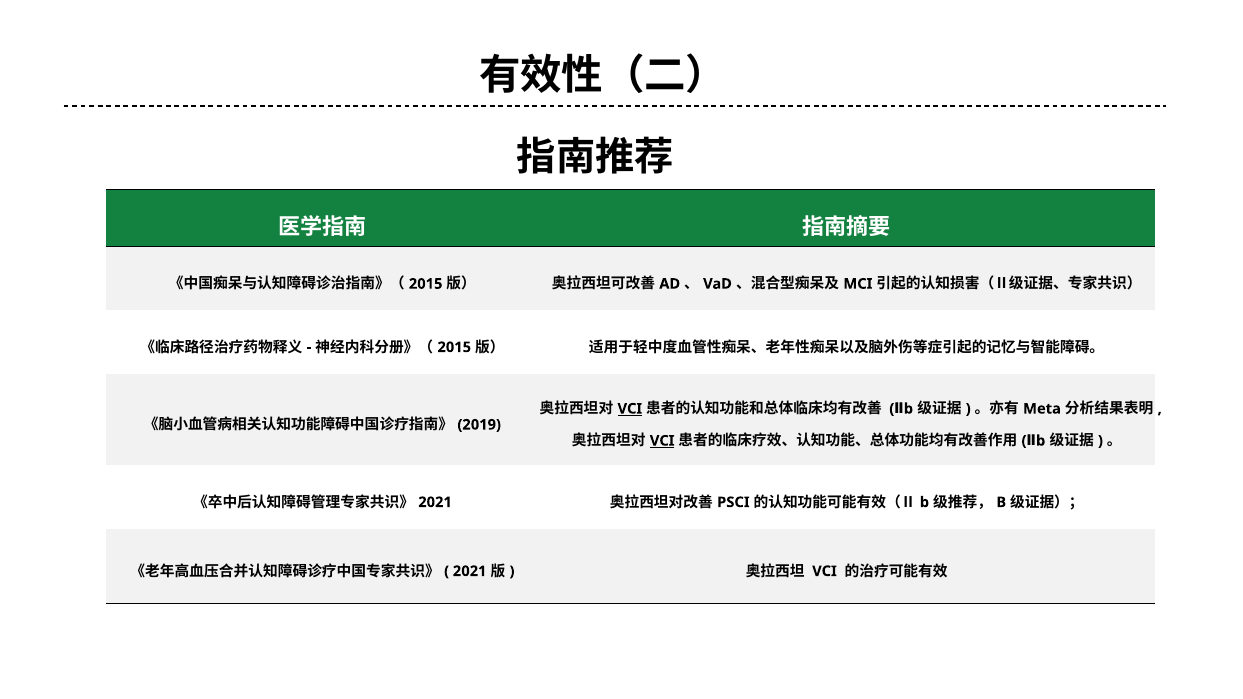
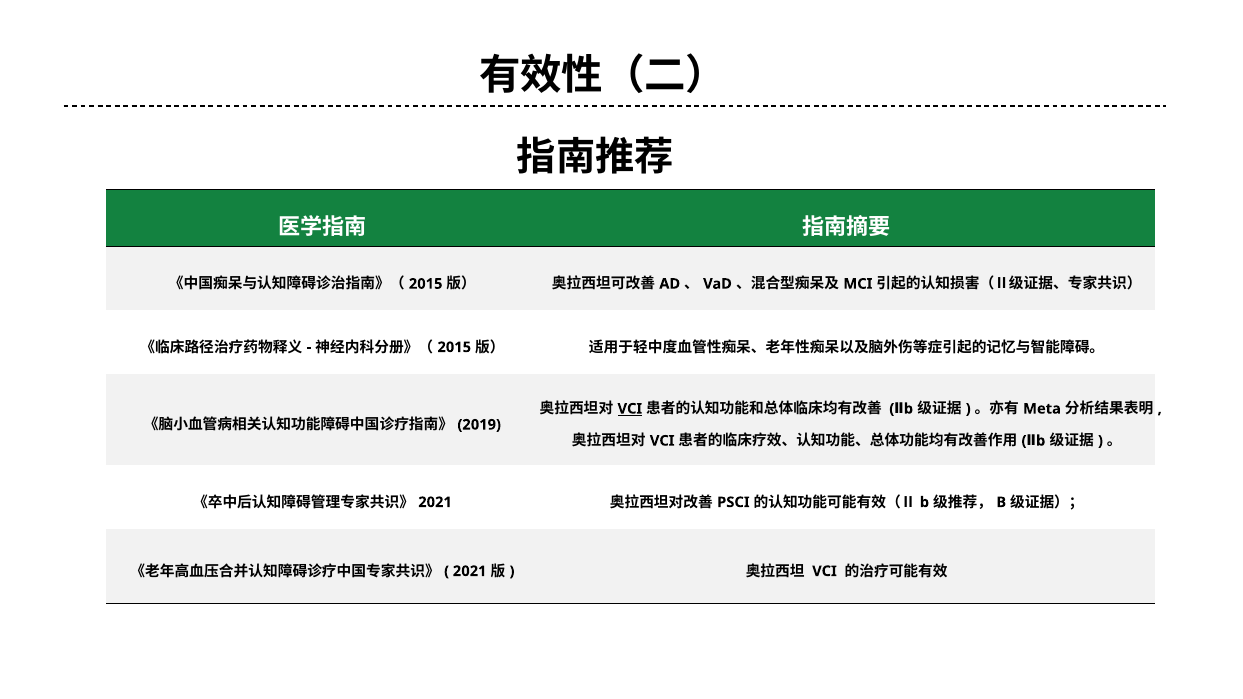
VCI underline: present -> none (662, 441)
